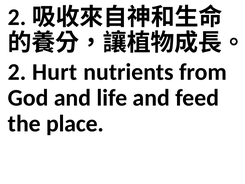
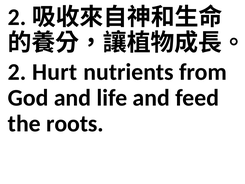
place: place -> roots (75, 123)
